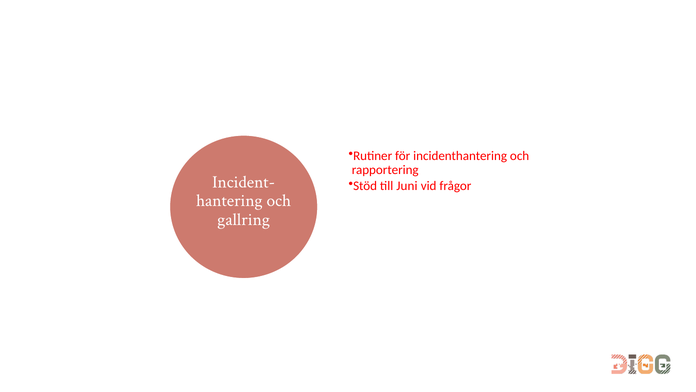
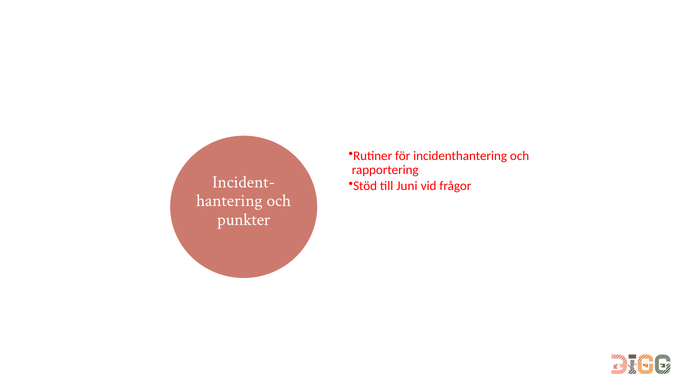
gallring: gallring -> punkter (244, 219)
